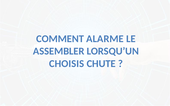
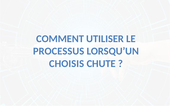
ALARME: ALARME -> UTILISER (105, 39)
ASSEMBLER: ASSEMBLER -> PROCESSUS (59, 51)
